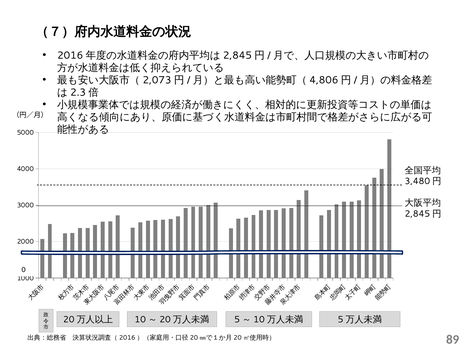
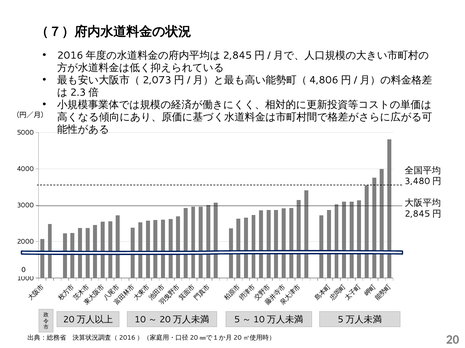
89: 89 -> 20 (453, 340)
